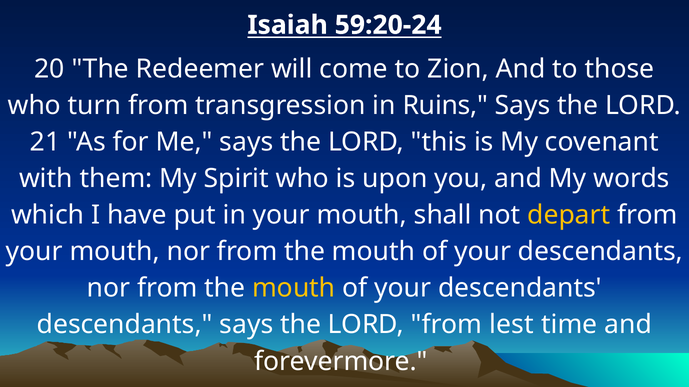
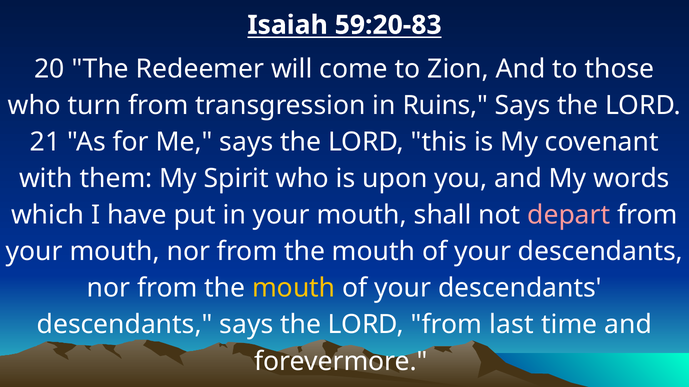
59:20-24: 59:20-24 -> 59:20-83 (388, 25)
depart colour: yellow -> pink (569, 215)
lest: lest -> last (512, 325)
